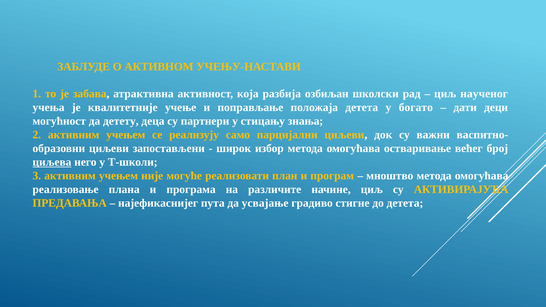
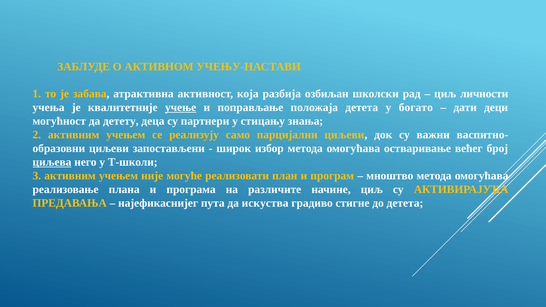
наученог: наученог -> личности (484, 94)
учење underline: none -> present (181, 108)
усвајање: усвајање -> искуства (265, 203)
